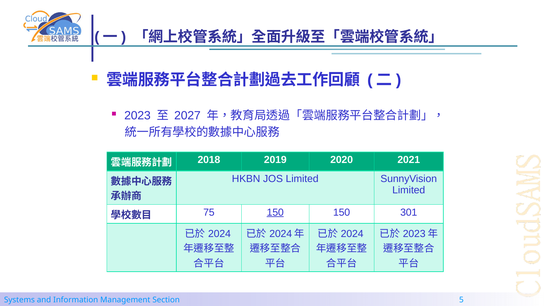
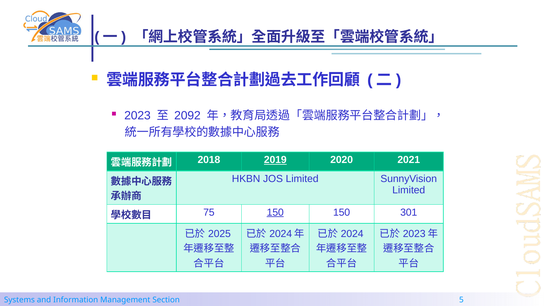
2027: 2027 -> 2092 (187, 115)
2019 underline: none -> present (275, 160)
2024: 2024 -> 2025 (219, 234)
